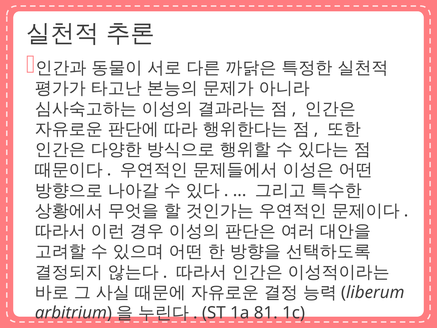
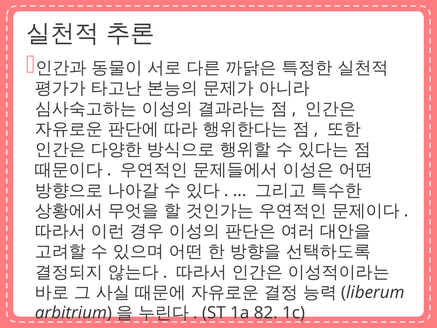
81: 81 -> 82 (266, 313)
